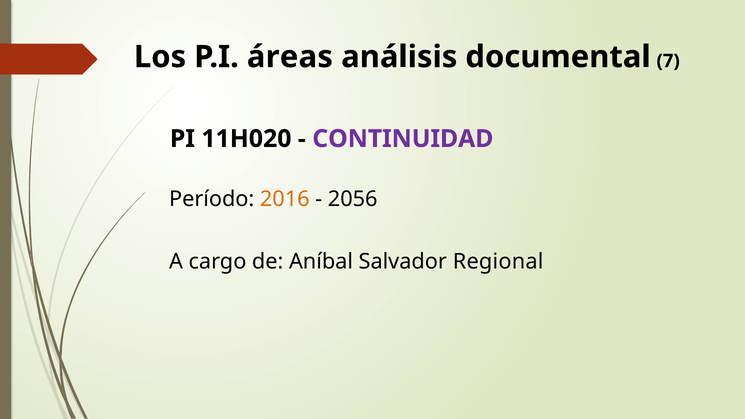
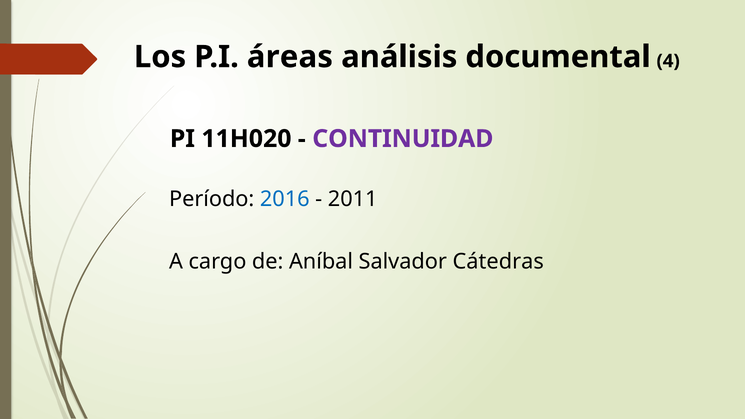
7: 7 -> 4 (668, 61)
2016 colour: orange -> blue (285, 199)
2056: 2056 -> 2011 (353, 199)
Regional: Regional -> Cátedras (498, 262)
